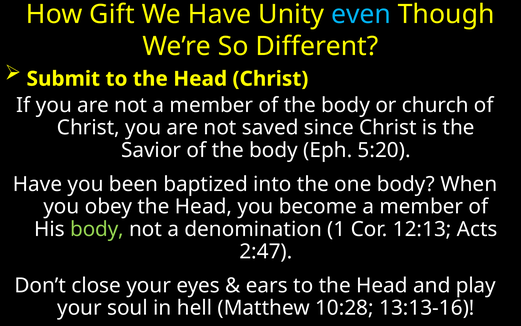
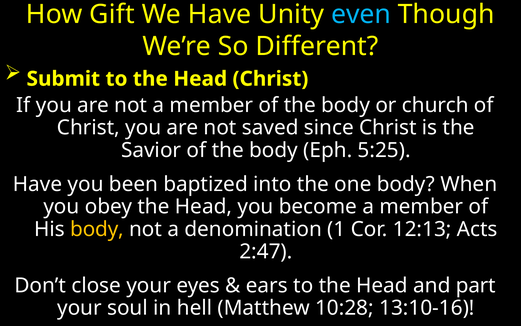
5:20: 5:20 -> 5:25 (384, 150)
body colour: light green -> yellow (97, 229)
play: play -> part (476, 285)
13:13-16: 13:13-16 -> 13:10-16 (427, 308)
